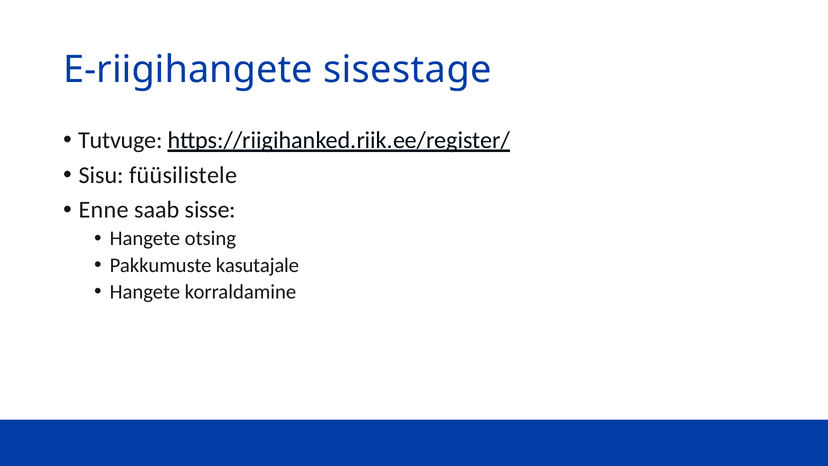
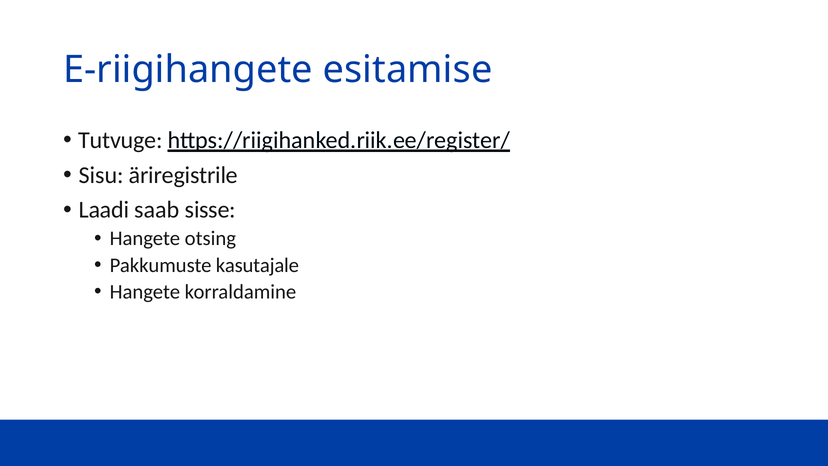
sisestage: sisestage -> esitamise (408, 70)
füüsilistele: füüsilistele -> äriregistrile (183, 175)
Enne: Enne -> Laadi (104, 210)
